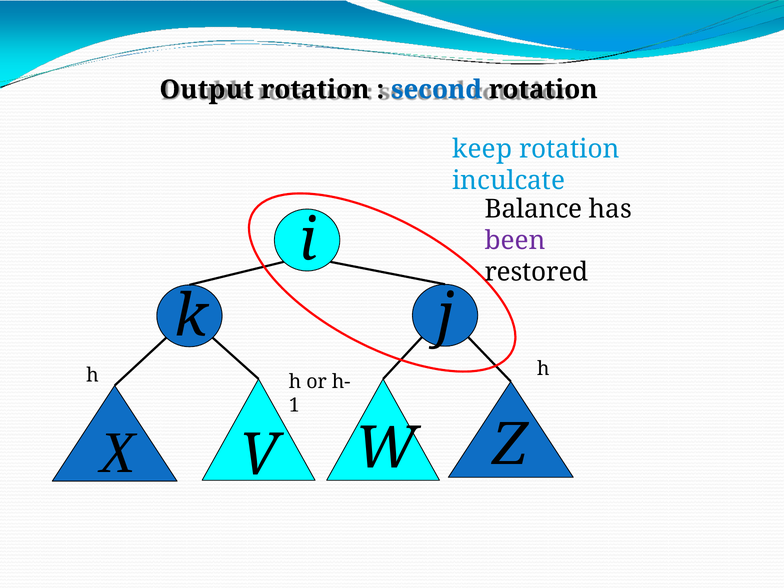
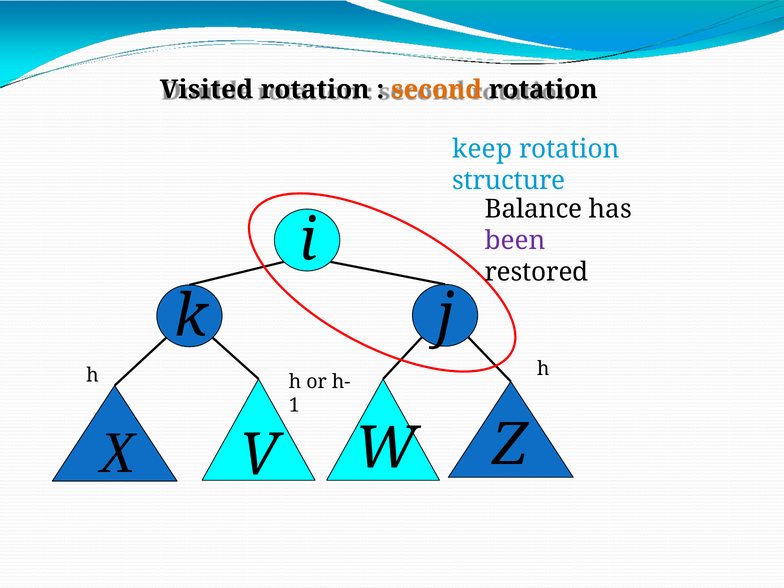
Output: Output -> Visited (207, 90)
second colour: blue -> orange (437, 90)
inculcate: inculcate -> structure (509, 181)
